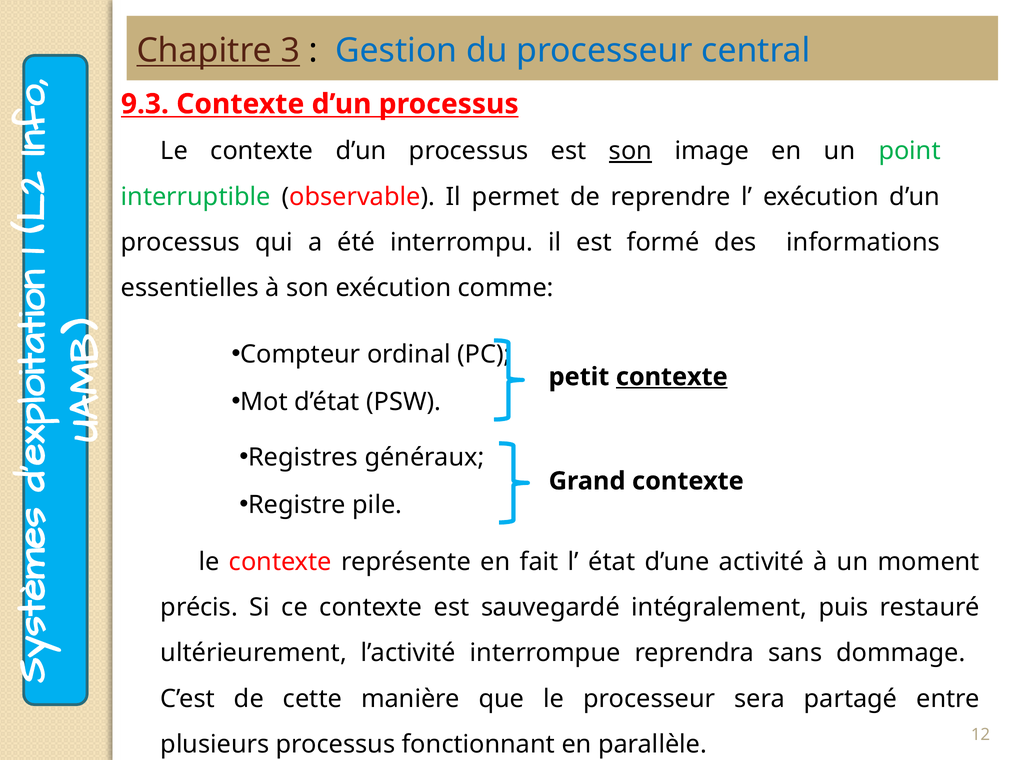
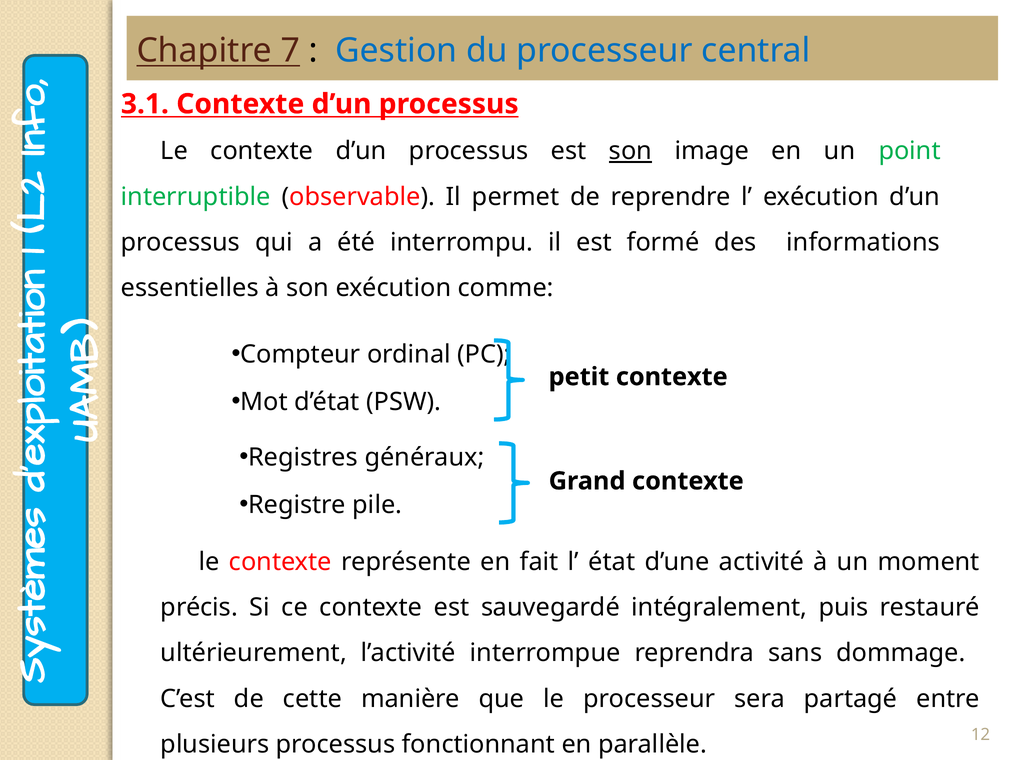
3: 3 -> 7 (290, 50)
9.3: 9.3 -> 3.1 (145, 104)
contexte underline: present -> none (672, 377)
